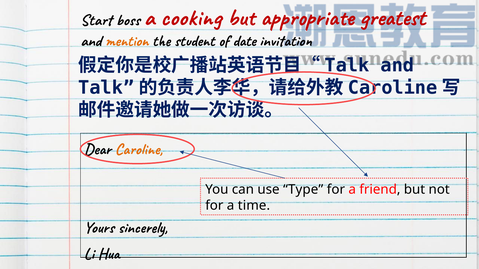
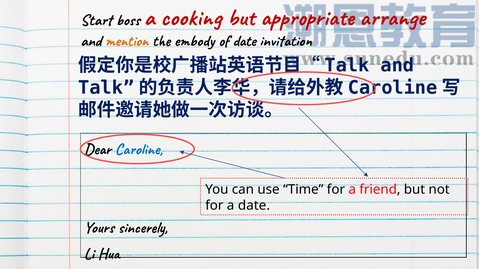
greatest: greatest -> arrange (392, 17)
student: student -> embody (194, 41)
Caroline colour: orange -> blue (139, 149)
Type: Type -> Time (303, 190)
a time: time -> date (254, 206)
